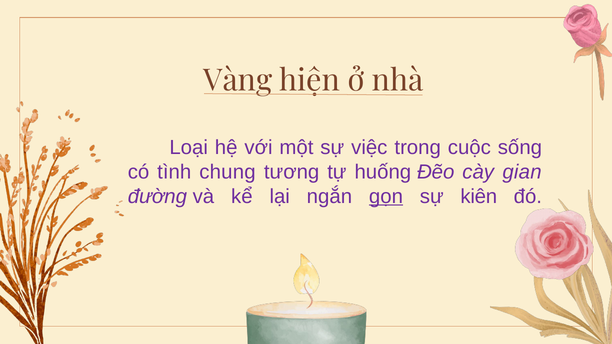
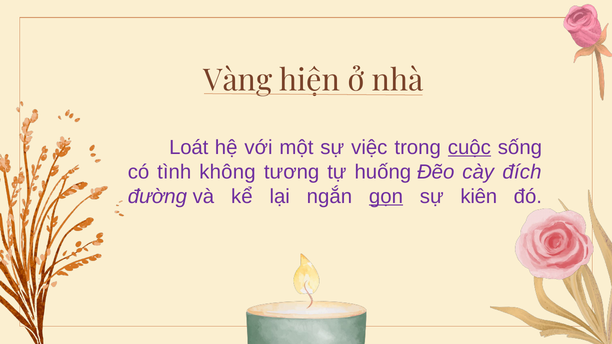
Loại: Loại -> Loát (189, 147)
cuộc underline: none -> present (469, 147)
chung: chung -> không (227, 172)
gian: gian -> đích (522, 172)
